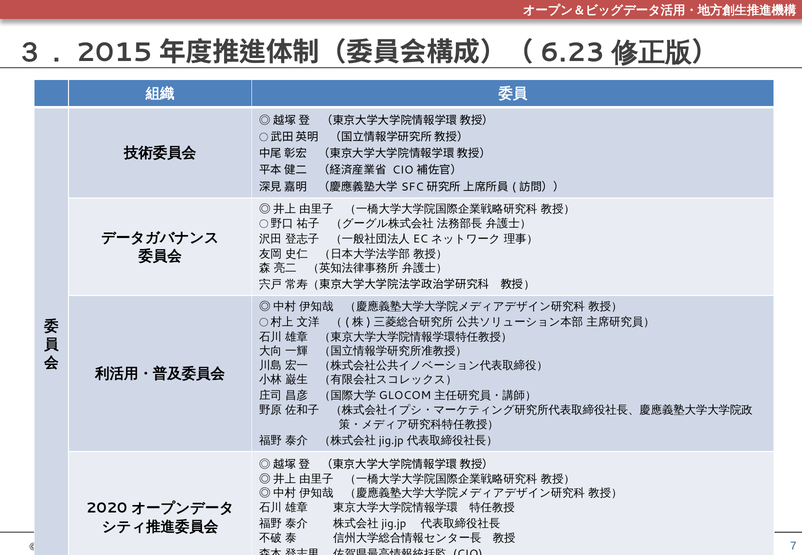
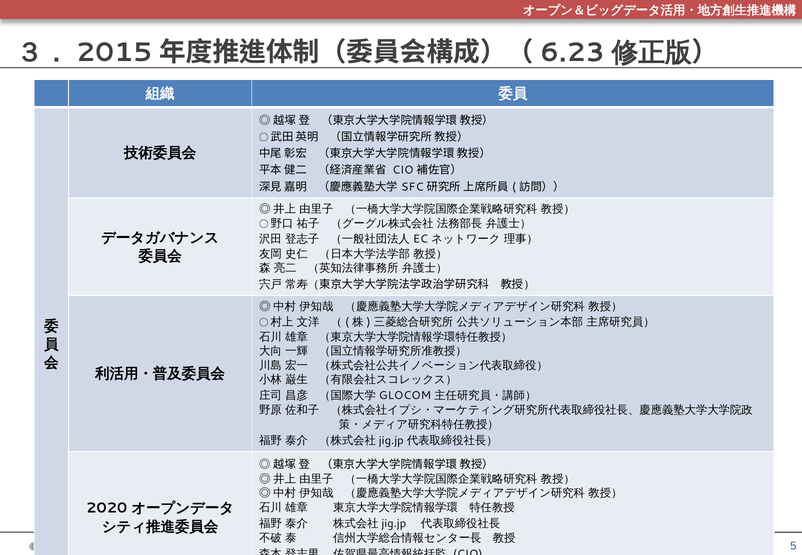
7: 7 -> 5 (793, 546)
